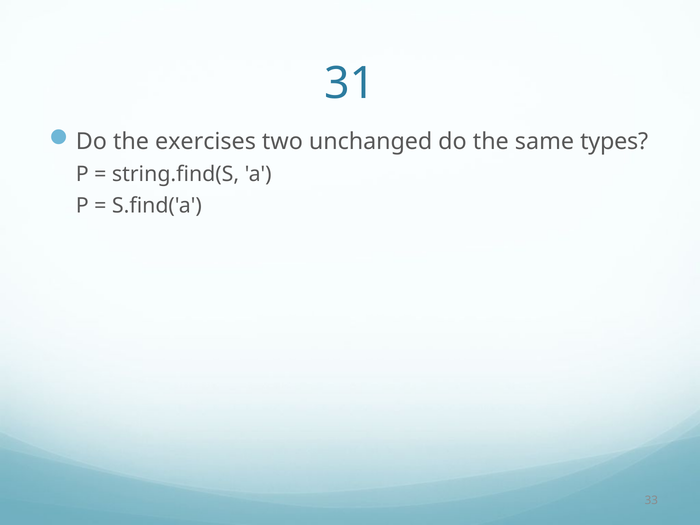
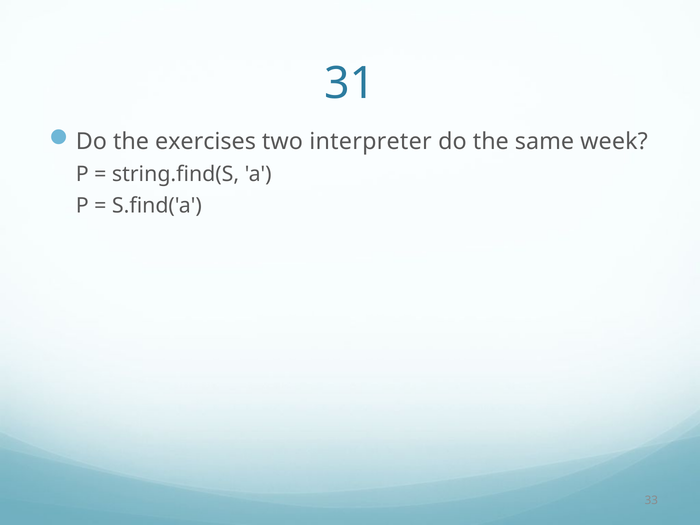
unchanged: unchanged -> interpreter (370, 142)
types: types -> week (614, 142)
